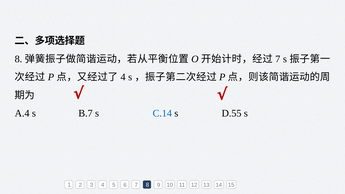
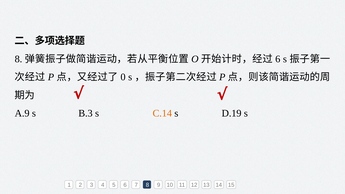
7: 7 -> 6 (278, 59)
4: 4 -> 0 (123, 77)
A.4: A.4 -> A.9 (22, 113)
B.7: B.7 -> B.3 (86, 113)
C.14 colour: blue -> orange (162, 113)
D.55: D.55 -> D.19 (232, 113)
